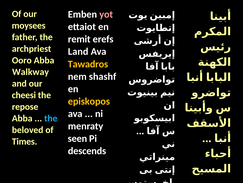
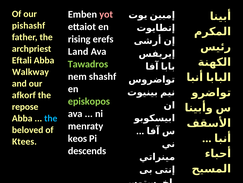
moysees: moysees -> pishashf (29, 25)
remit: remit -> rising (79, 39)
Ooro: Ooro -> Eftali (22, 60)
Tawadros colour: yellow -> light green (88, 64)
cheesi: cheesi -> afkorf (24, 95)
episkopos colour: yellow -> light green (89, 101)
seen: seen -> keos (77, 138)
Times: Times -> Ktees (24, 141)
